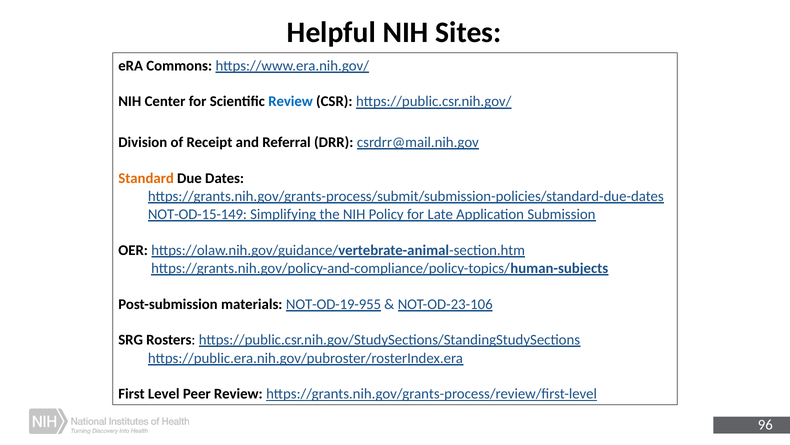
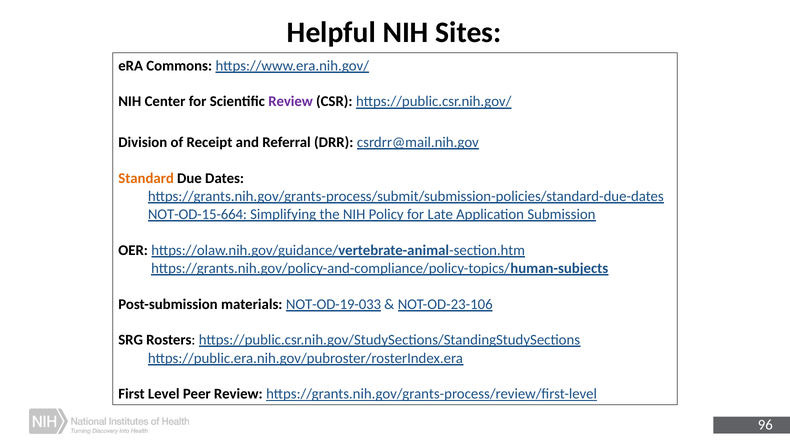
Review colour: blue -> purple (291, 101)
NOT-OD-15-149: NOT-OD-15-149 -> NOT-OD-15-664 (197, 214)
NOT-OD-19-955: NOT-OD-19-955 -> NOT-OD-19-033 (333, 304)
